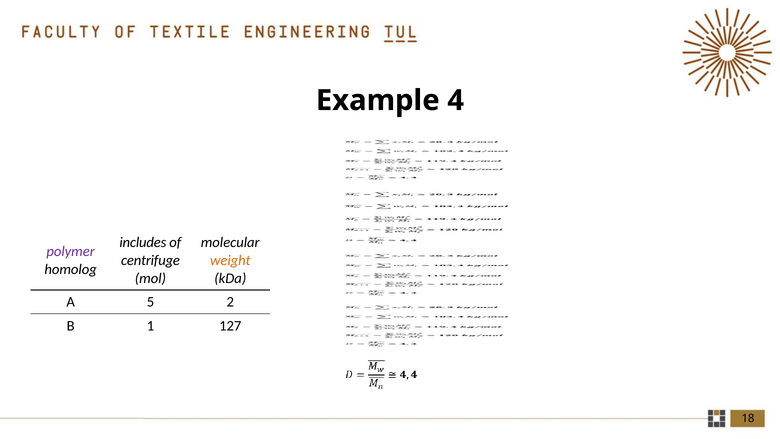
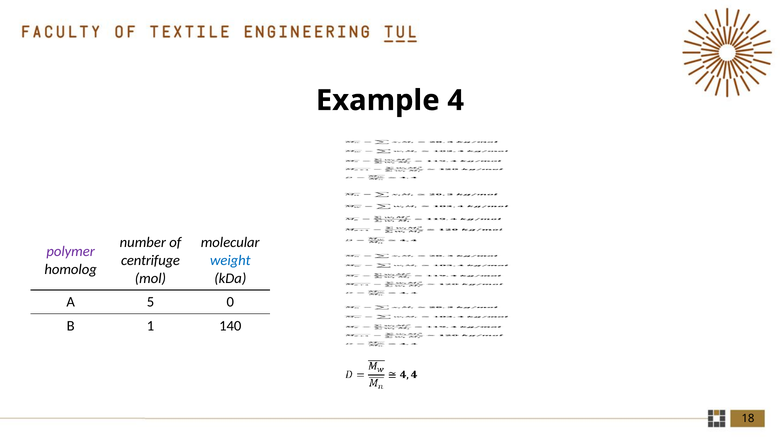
includes: includes -> number (143, 243)
weight colour: orange -> blue (230, 260)
2: 2 -> 0 (230, 302)
127: 127 -> 140 (230, 326)
